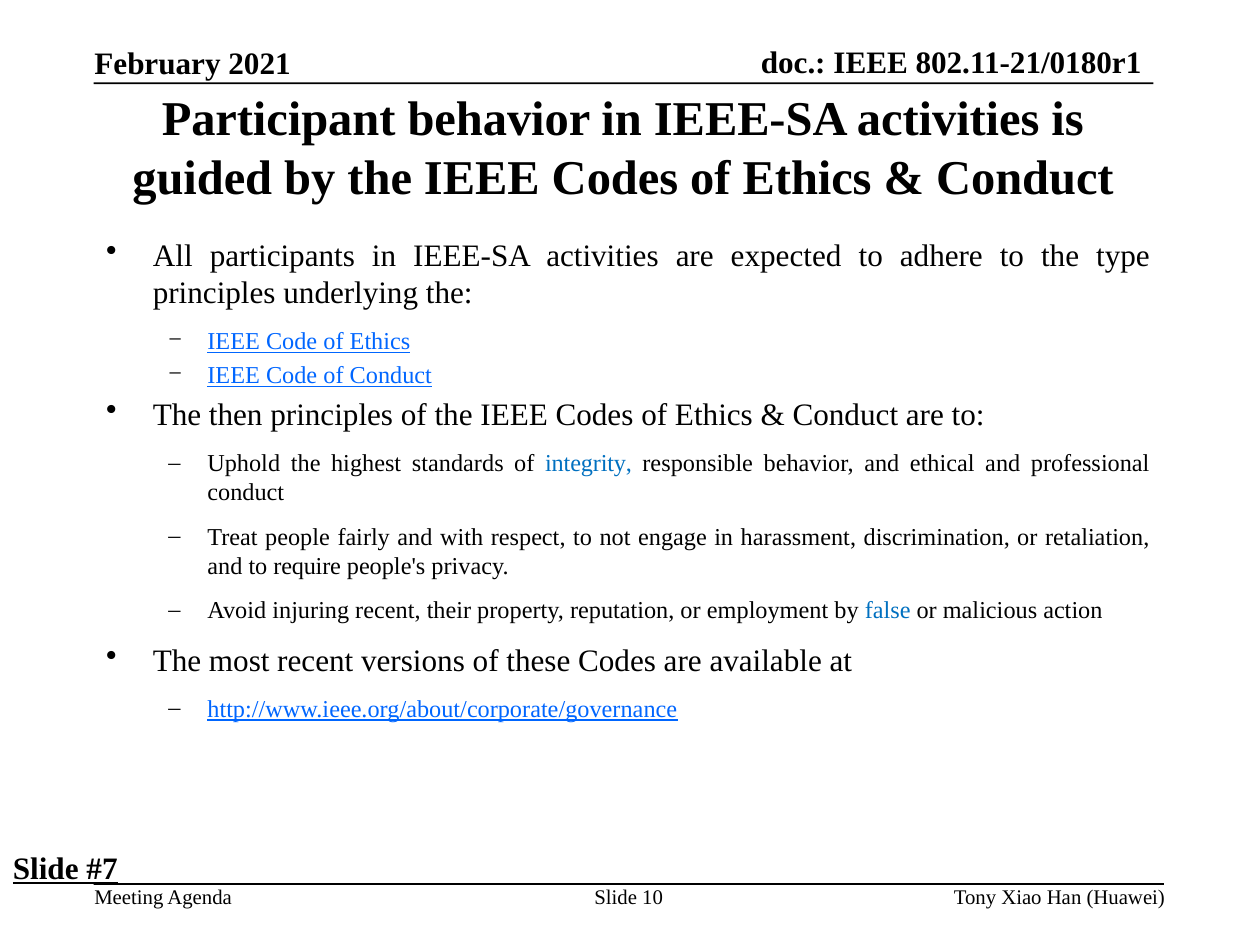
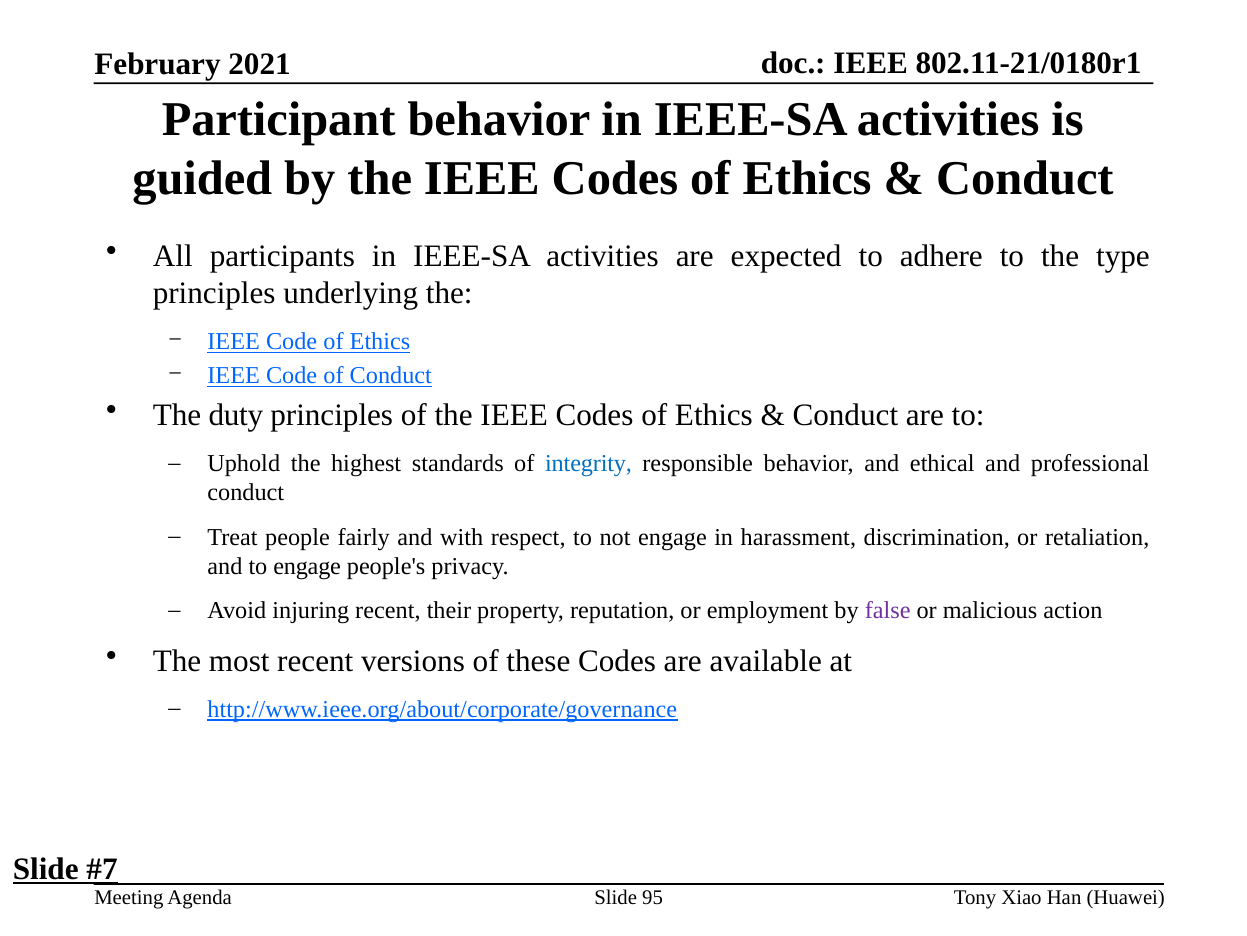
then: then -> duty (236, 415)
to require: require -> engage (307, 566)
false colour: blue -> purple (888, 610)
10: 10 -> 95 (653, 897)
